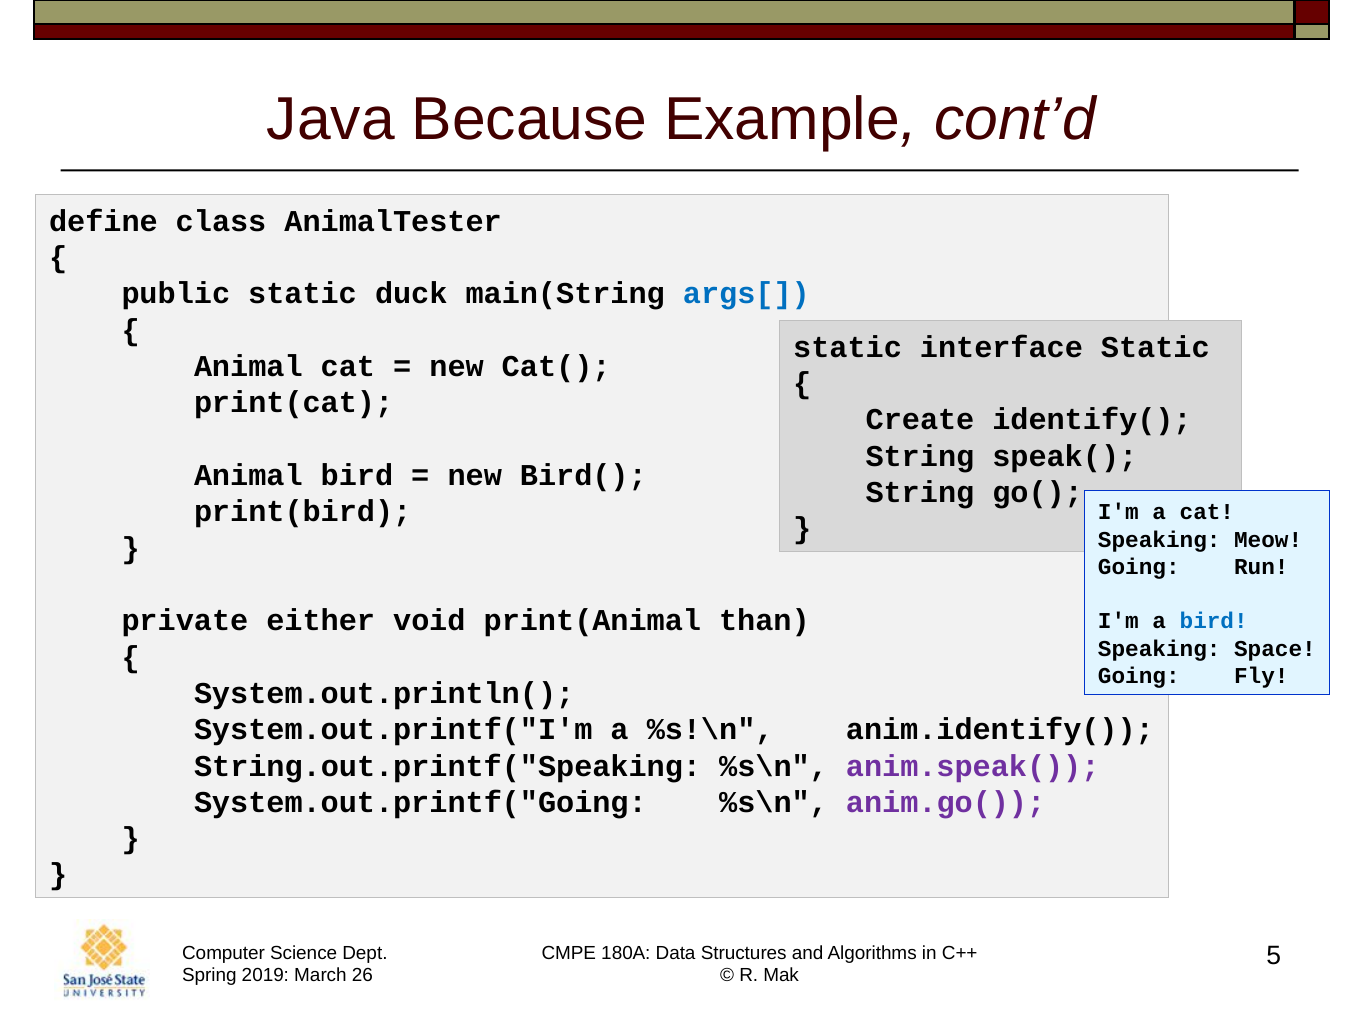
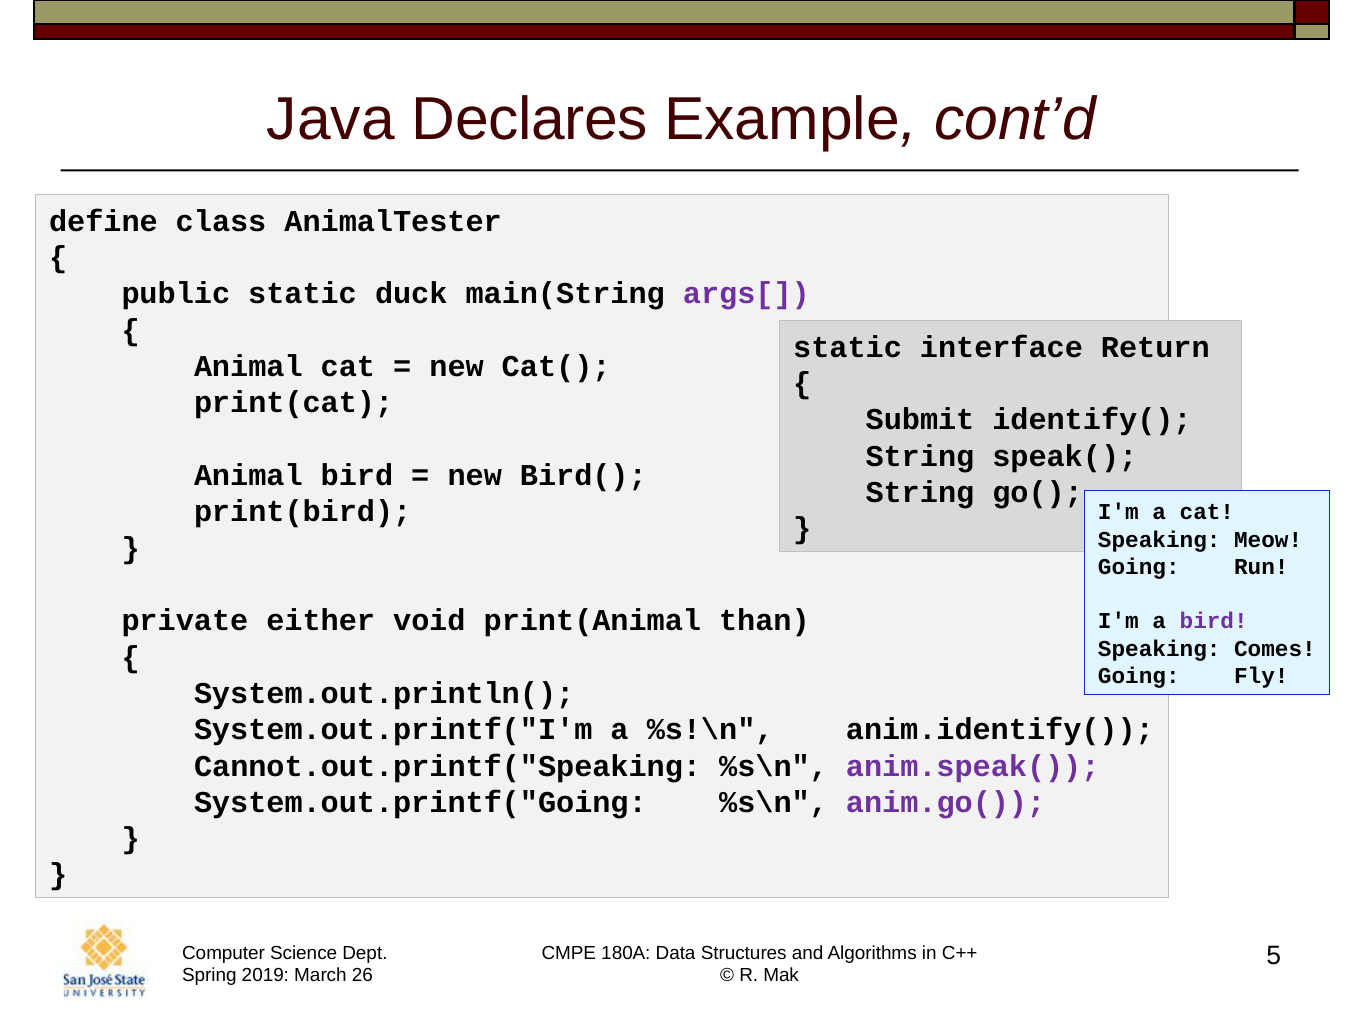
Because: Because -> Declares (530, 120)
args[ colour: blue -> purple (746, 294)
interface Static: Static -> Return (1155, 347)
Create: Create -> Submit (920, 420)
bird colour: blue -> purple (1214, 622)
Space: Space -> Comes (1275, 649)
String.out.printf("Speaking: String.out.printf("Speaking -> Cannot.out.printf("Speaking (448, 766)
